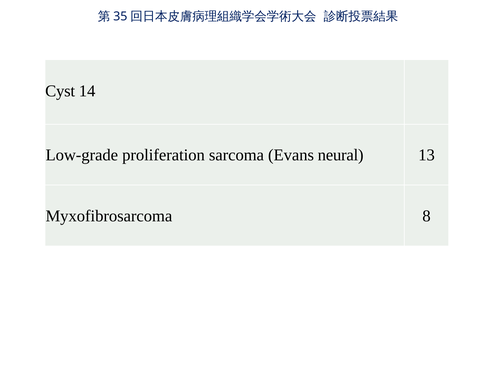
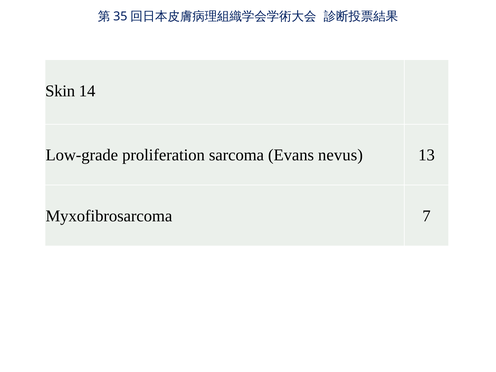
Cyst: Cyst -> Skin (60, 91)
neural: neural -> nevus (340, 155)
8: 8 -> 7 (427, 216)
